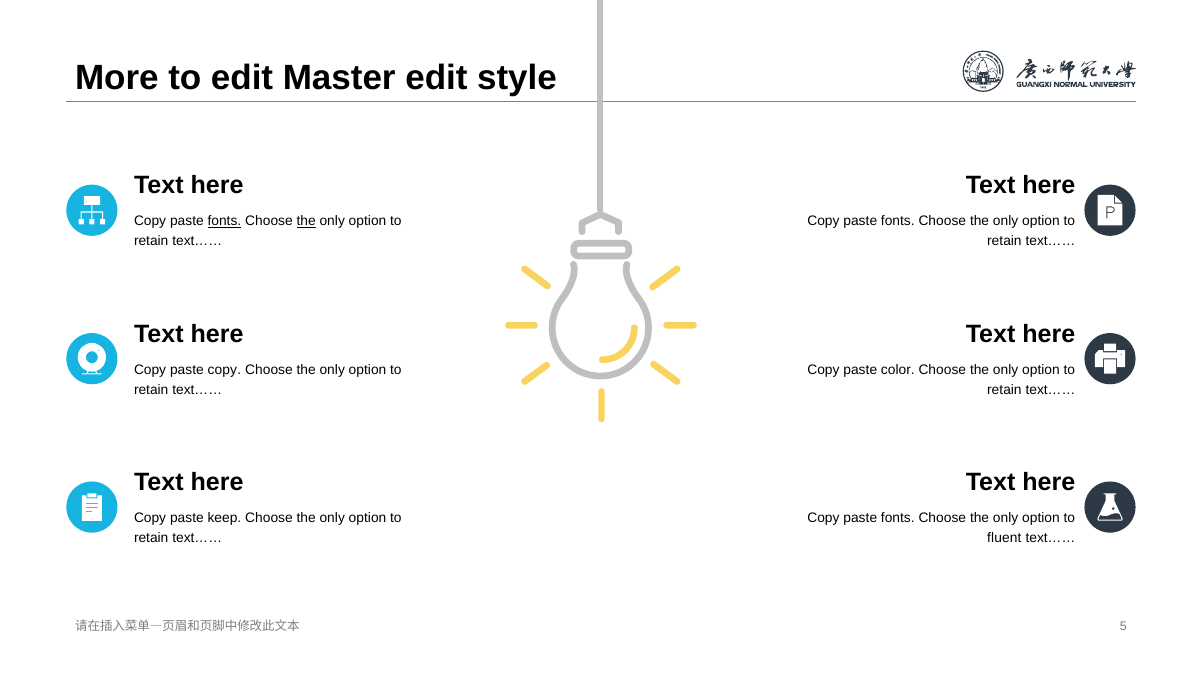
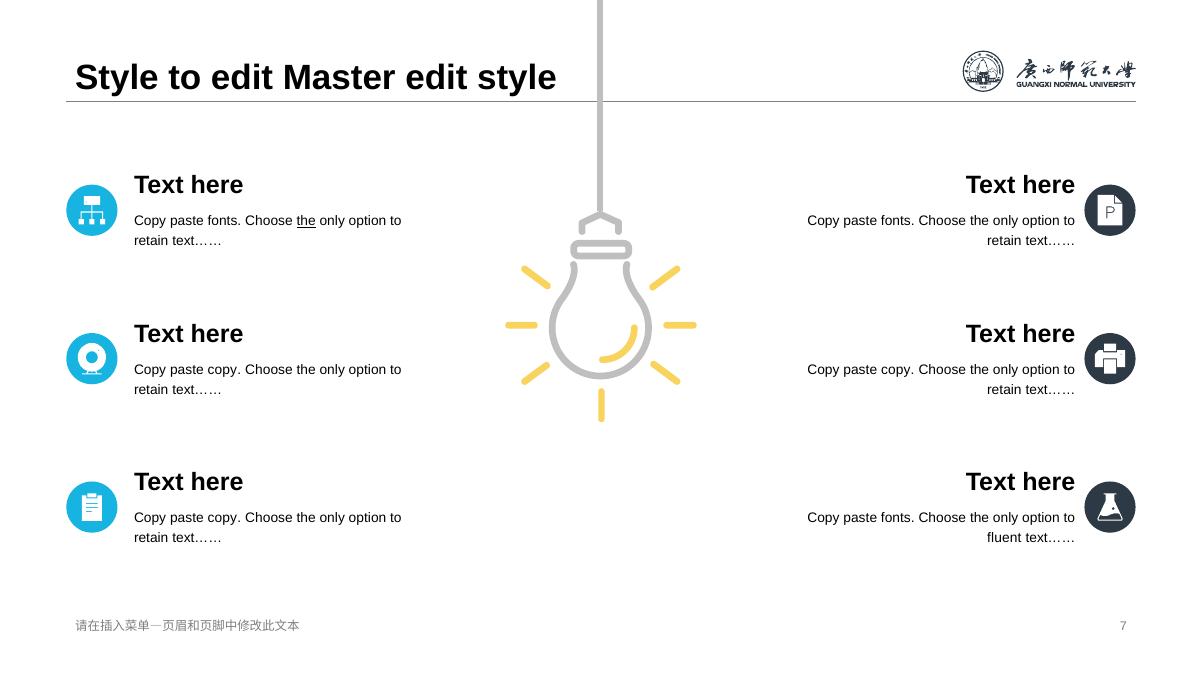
More: More -> Style (117, 78)
fonts underline: present -> none (224, 221)
color: color -> copy (898, 370)
keep: keep -> copy (224, 518)
5: 5 -> 7 (1123, 626)
